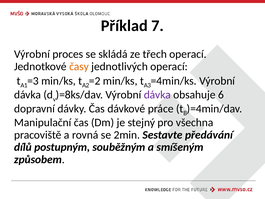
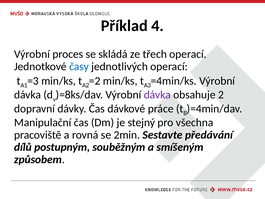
7: 7 -> 4 (158, 26)
časy colour: orange -> blue (79, 66)
6: 6 -> 2 (221, 95)
